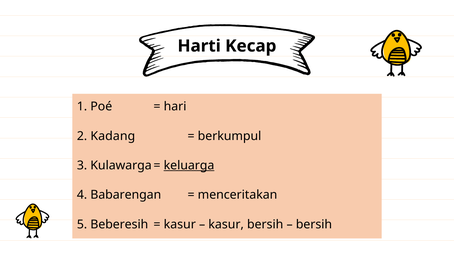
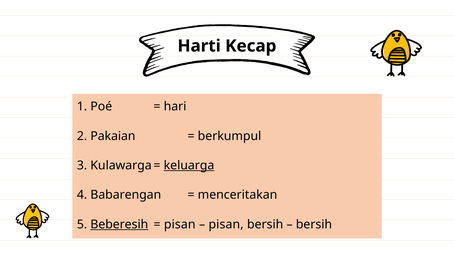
Kadang: Kadang -> Pakaian (113, 136)
Beberesih underline: none -> present (119, 225)
kasur: kasur -> pisan (180, 225)
kasur: kasur -> pisan (226, 225)
